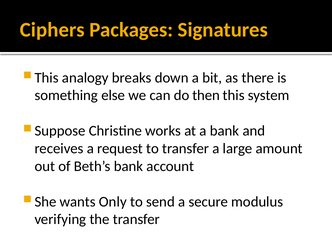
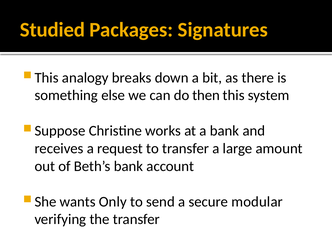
Ciphers: Ciphers -> Studied (52, 30)
modulus: modulus -> modular (257, 202)
